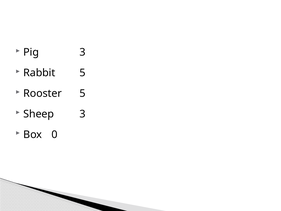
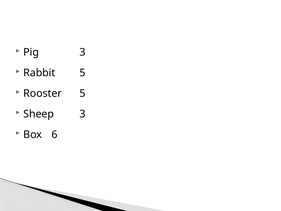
0: 0 -> 6 (54, 134)
